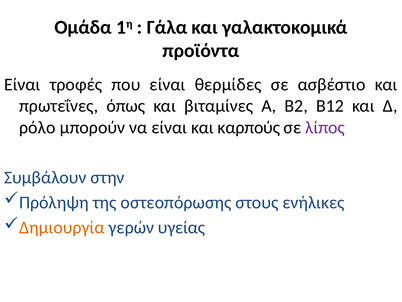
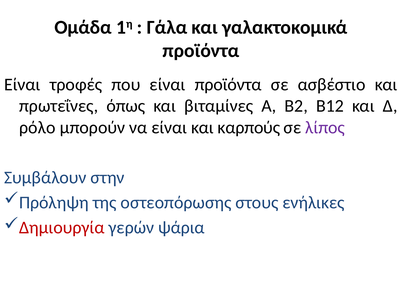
είναι θερμίδες: θερμίδες -> προϊόντα (228, 84)
Δημιουργία colour: orange -> red (62, 227)
υγείας: υγείας -> ψάρια (181, 227)
